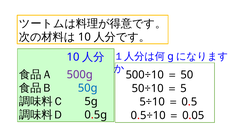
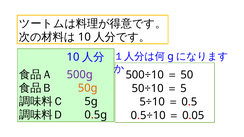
50g colour: blue -> orange (88, 88)
